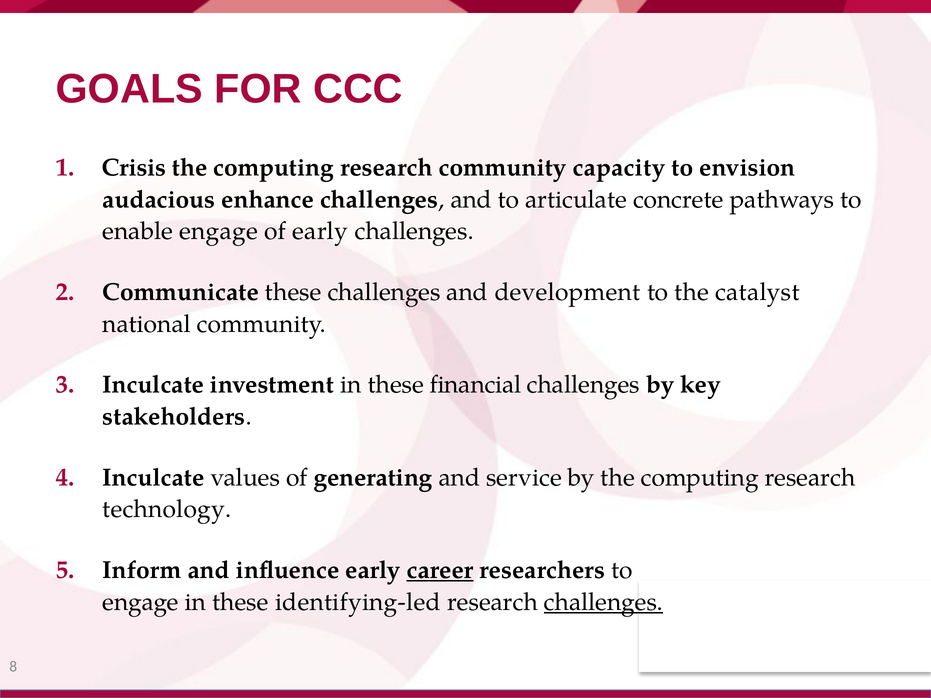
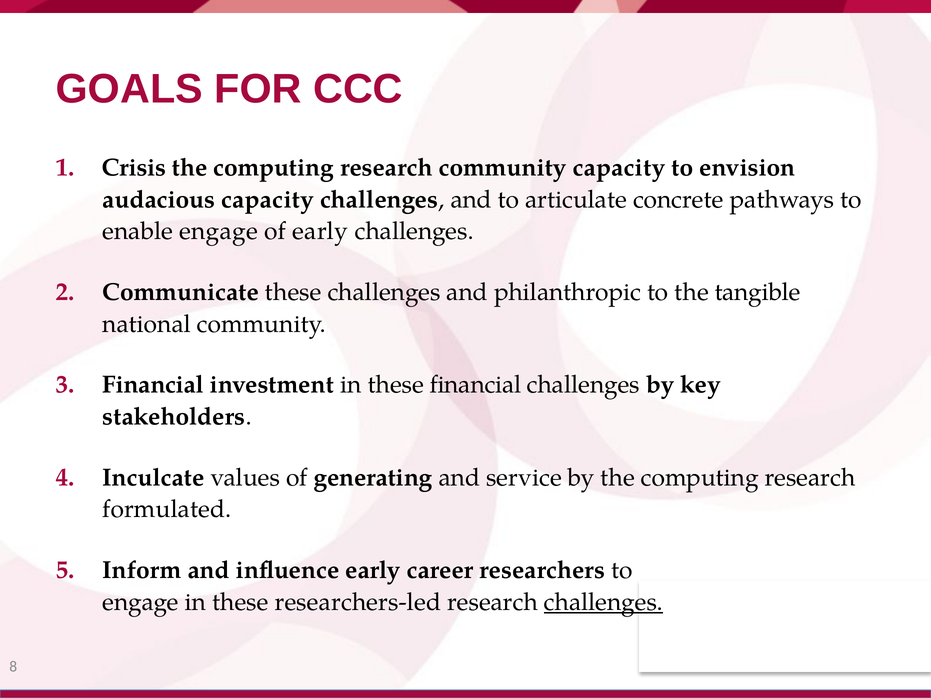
audacious enhance: enhance -> capacity (268, 200)
development: development -> philanthropic (568, 292)
catalyst: catalyst -> tangible (758, 292)
Inculcate: Inculcate -> Financial (153, 385)
technology: technology -> formulated (167, 510)
career underline: present -> none (440, 570)
identifying-led: identifying-led -> researchers-led (358, 602)
